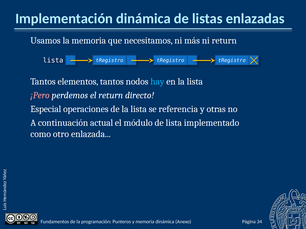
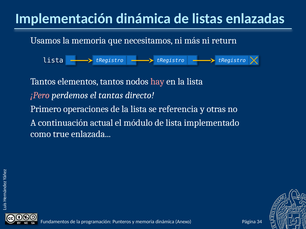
hay colour: light blue -> pink (157, 82)
el return: return -> tantas (111, 96)
Especial: Especial -> Primero (46, 109)
otro: otro -> true (61, 134)
